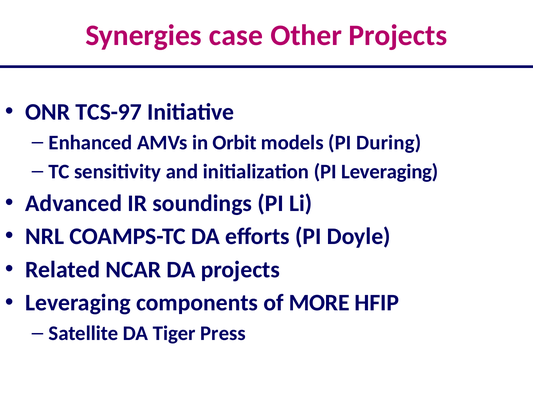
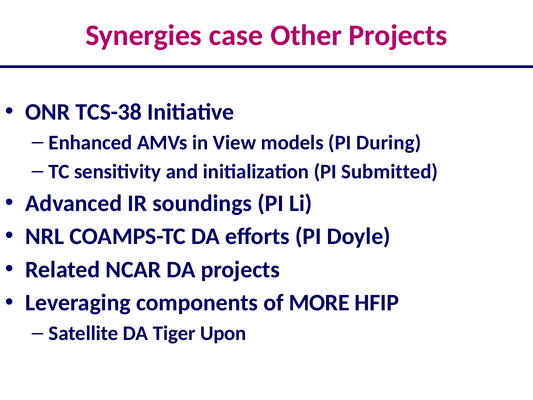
TCS-97: TCS-97 -> TCS-38 (109, 112)
Orbit: Orbit -> View (235, 142)
PI Leveraging: Leveraging -> Submitted (390, 171)
Press: Press -> Upon (223, 333)
